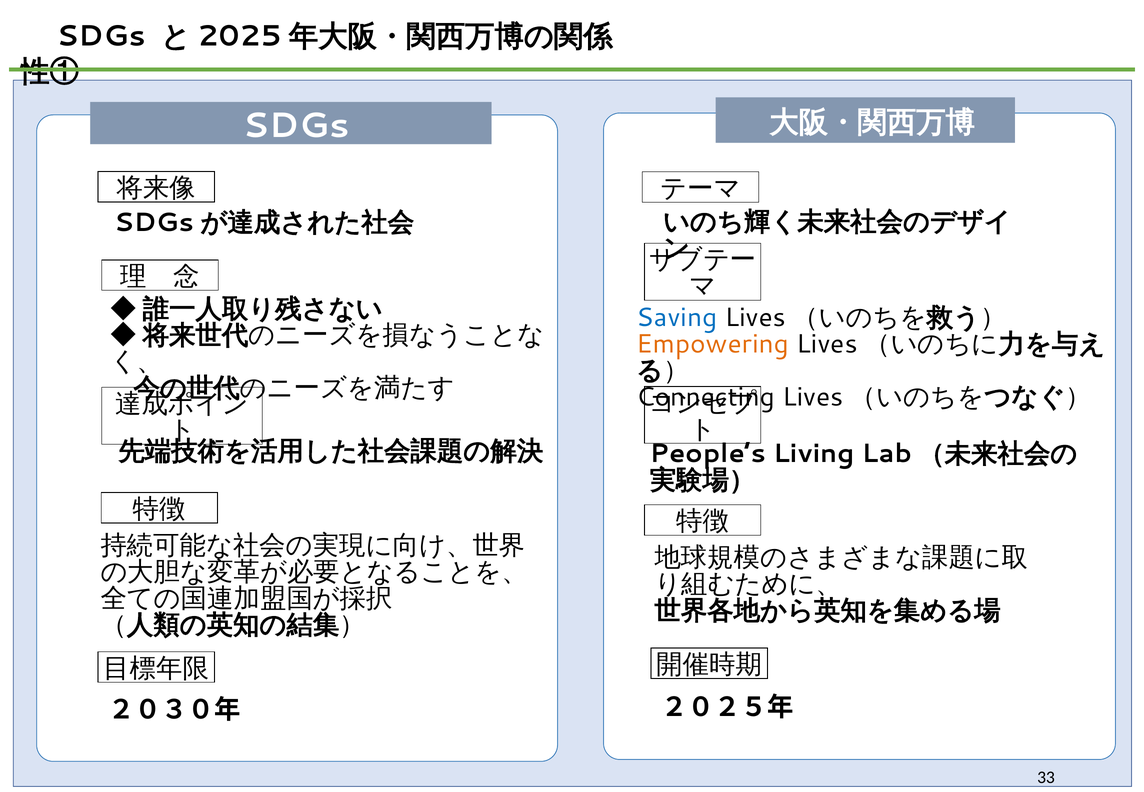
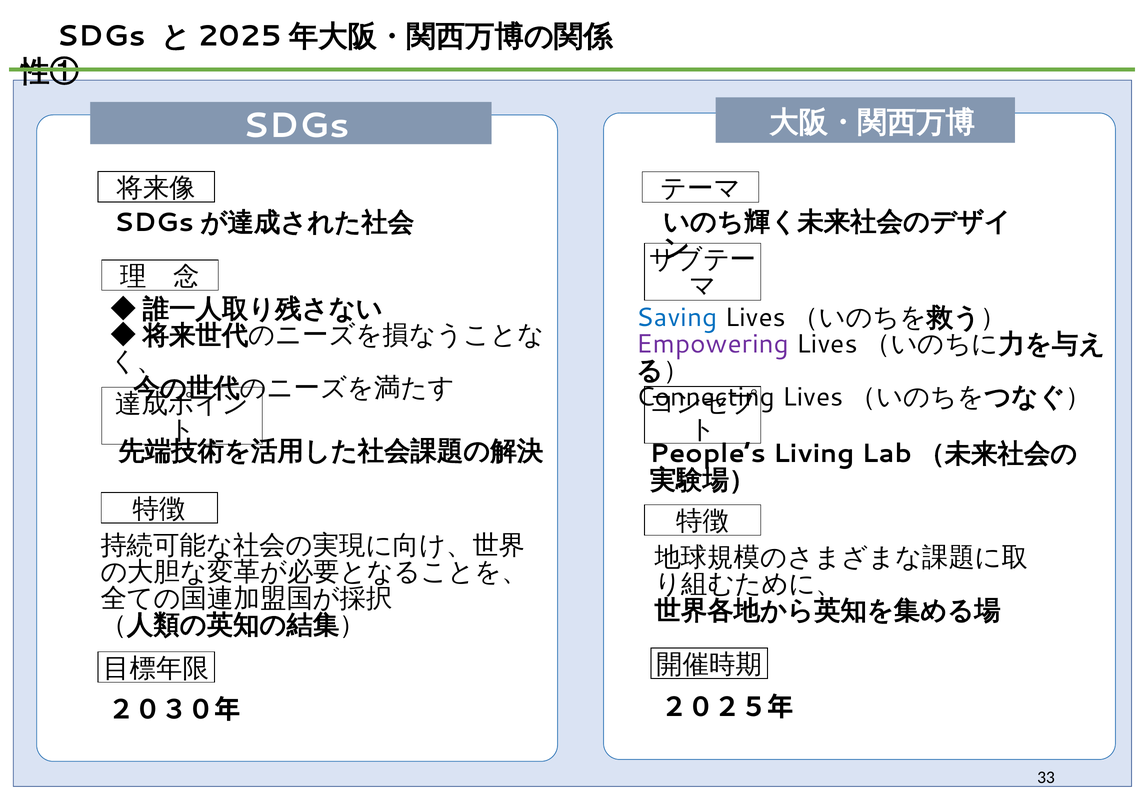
Empowering colour: orange -> purple (713, 344)
